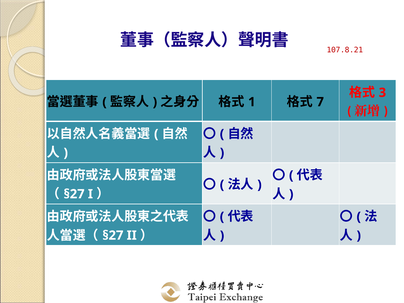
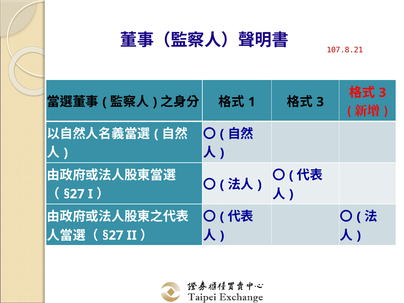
7: 7 -> 3 (320, 102)
